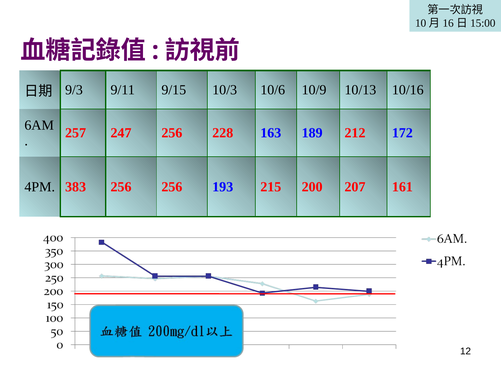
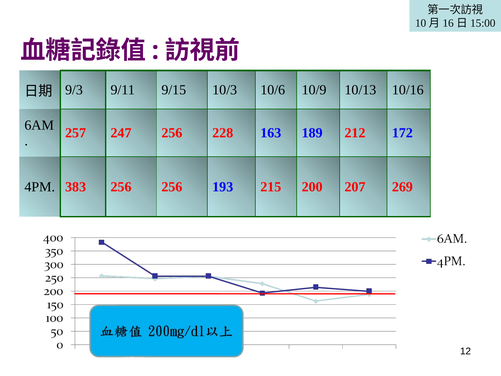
161: 161 -> 269 (402, 187)
